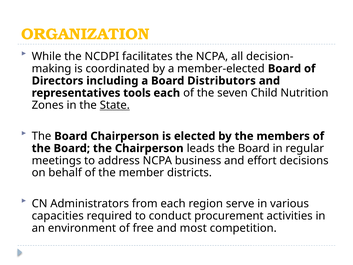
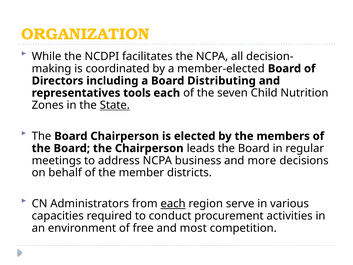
Distributors: Distributors -> Distributing (222, 81)
effort: effort -> more (262, 160)
each underline: none -> present (173, 204)
